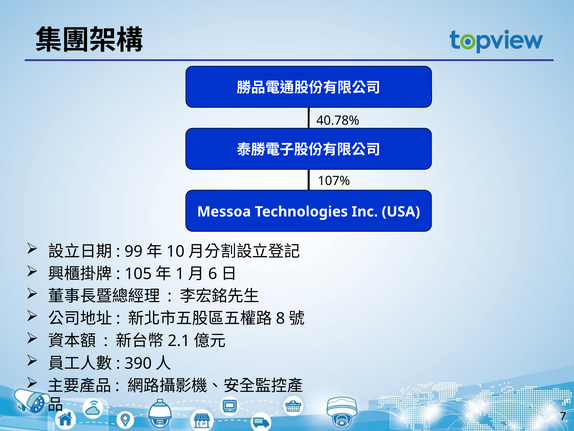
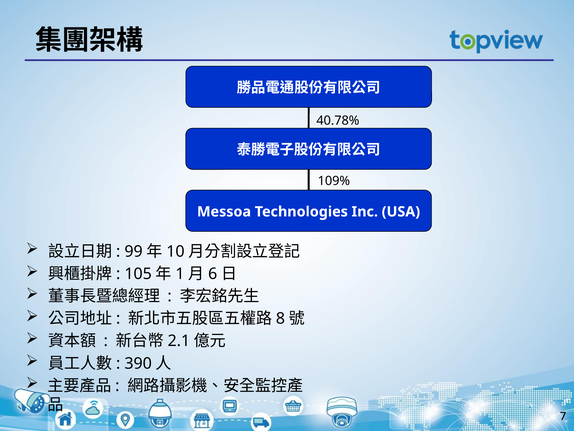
107%: 107% -> 109% (334, 181)
